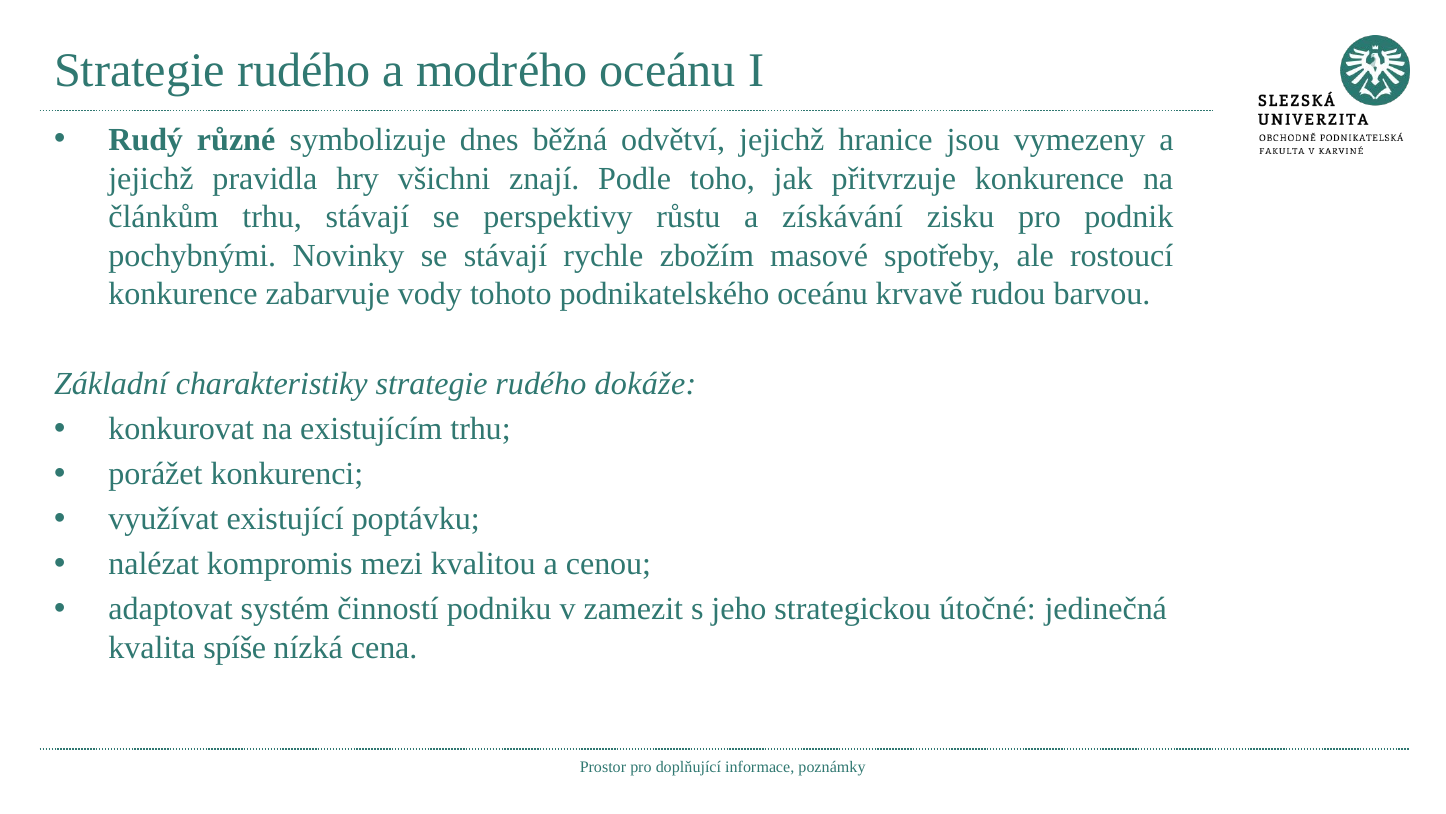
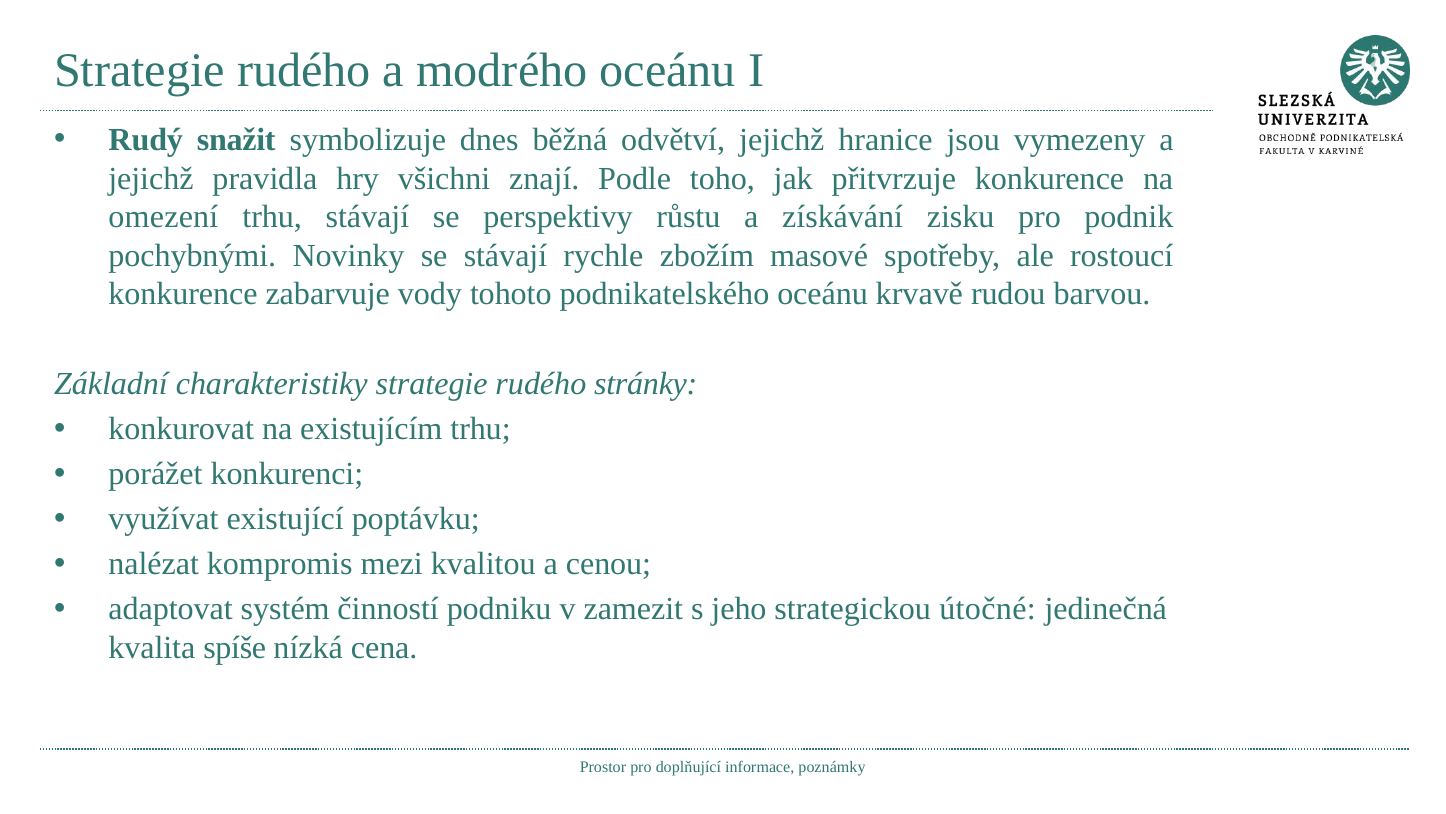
různé: různé -> snažit (236, 140)
článkům: článkům -> omezení (163, 217)
dokáže: dokáže -> stránky (646, 384)
